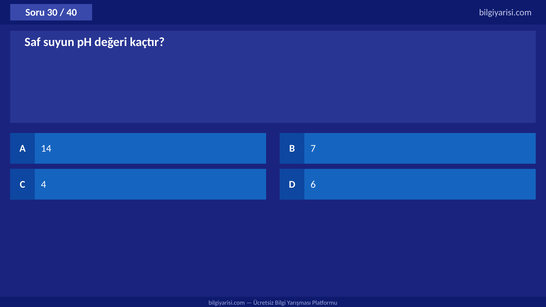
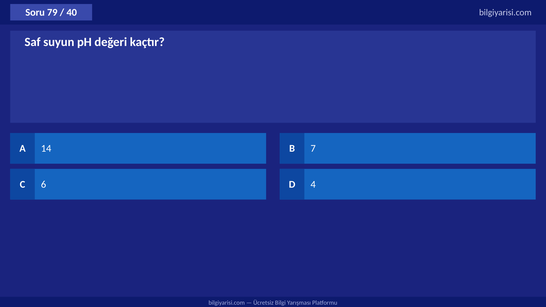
30: 30 -> 79 (52, 12)
4: 4 -> 6 (44, 184)
6: 6 -> 4 (313, 184)
